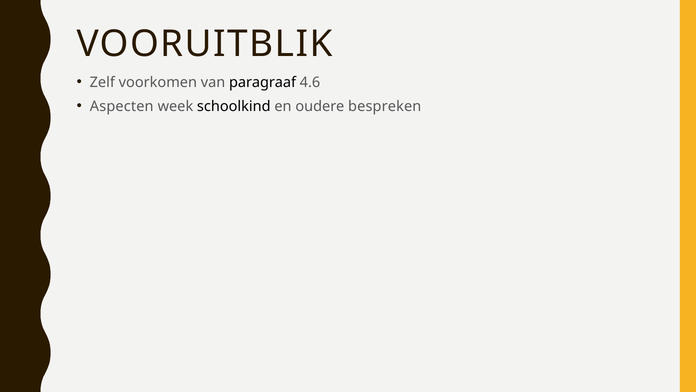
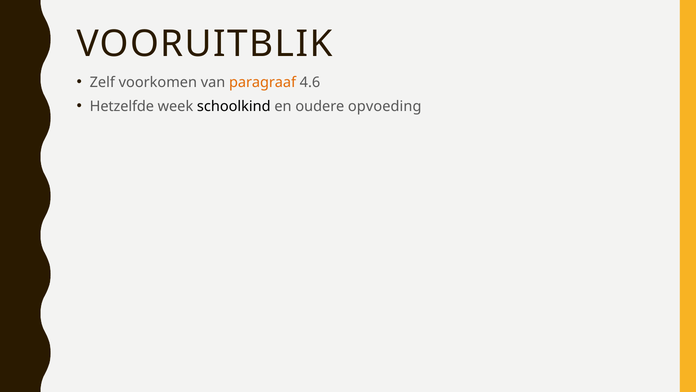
paragraaf colour: black -> orange (263, 82)
Aspecten: Aspecten -> Hetzelfde (122, 106)
bespreken: bespreken -> opvoeding (385, 106)
